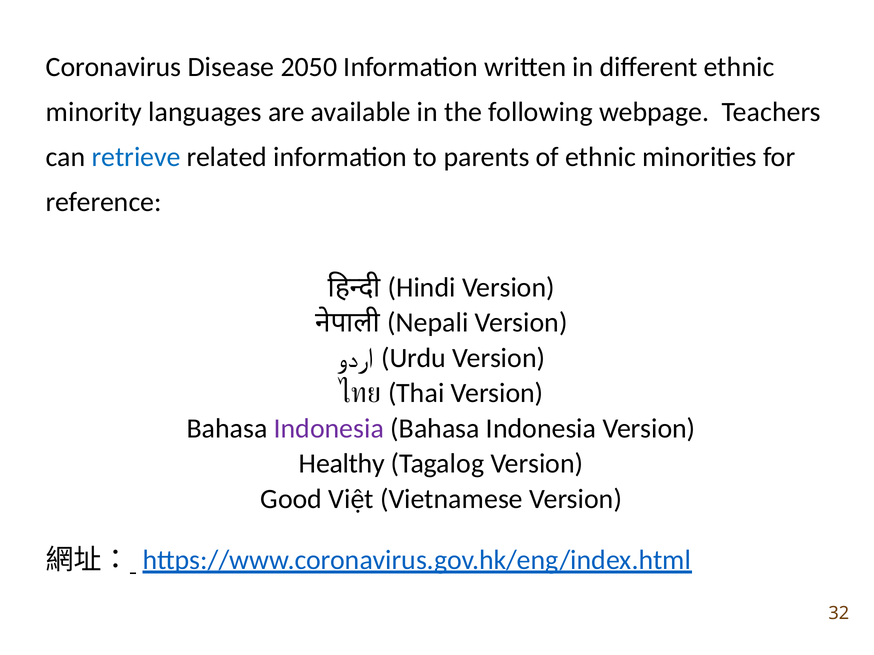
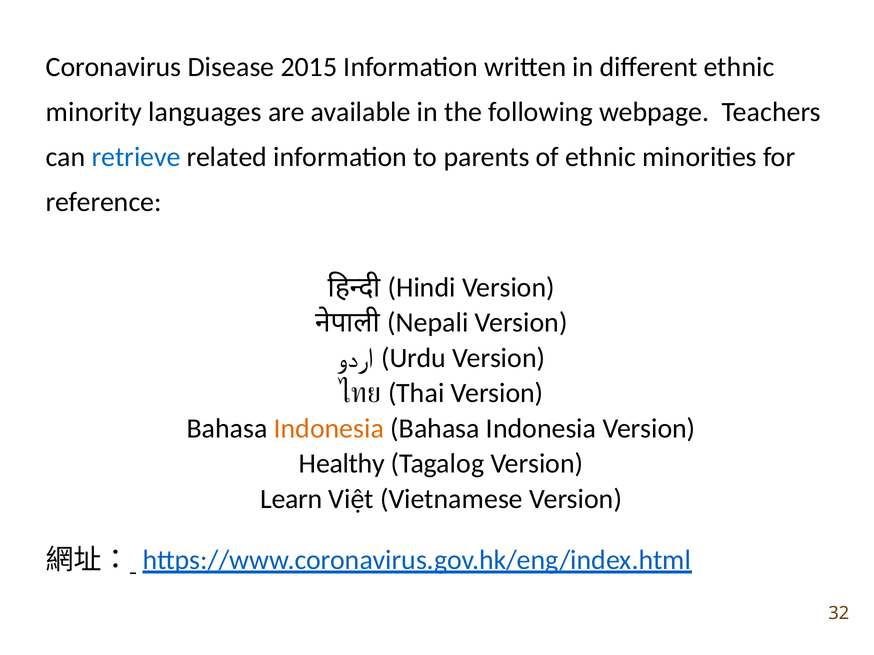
2050: 2050 -> 2015 (309, 67)
Indonesia colour: purple -> orange (329, 429)
Good: Good -> Learn (291, 499)
